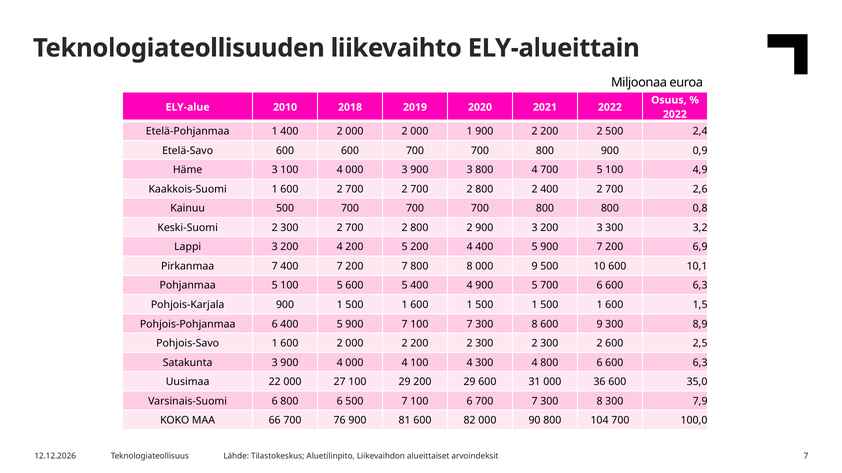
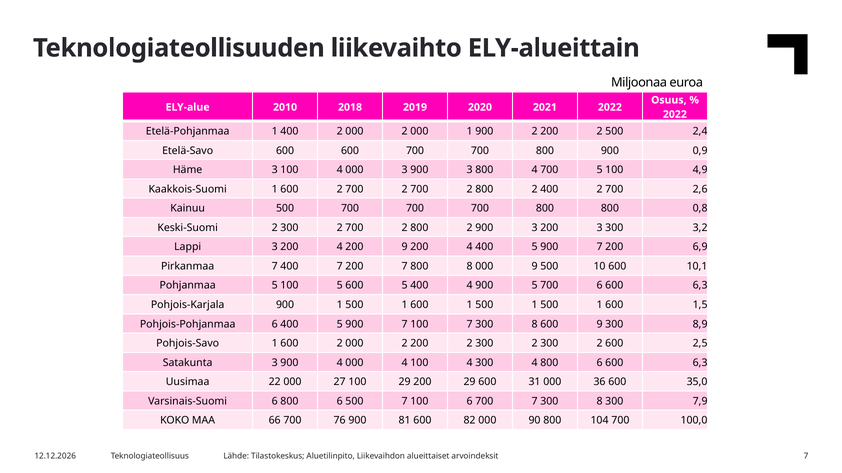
200 5: 5 -> 9 (405, 247)
